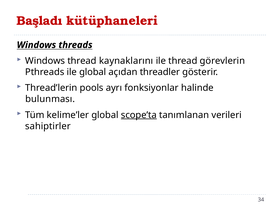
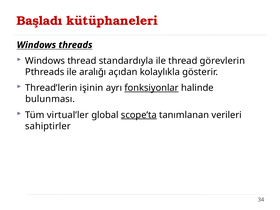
kaynaklarını: kaynaklarını -> standardıyla (126, 61)
ile global: global -> aralığı (93, 72)
threadler: threadler -> kolaylıkla (160, 72)
pools: pools -> işinin (92, 88)
fonksiyonlar underline: none -> present (152, 88)
kelime’ler: kelime’ler -> virtual’ler (68, 115)
